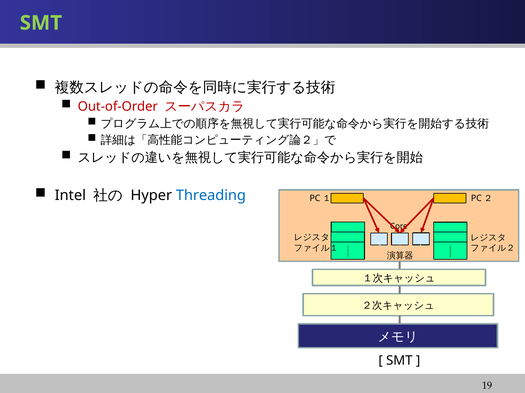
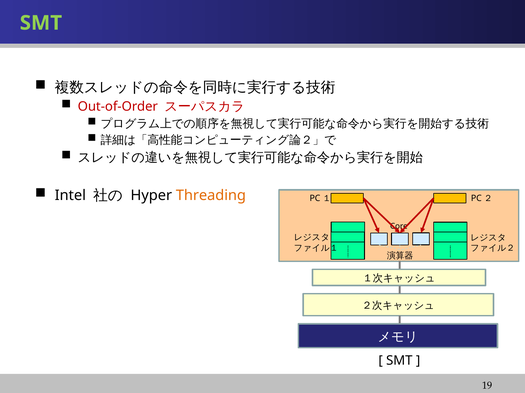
Threading colour: blue -> orange (211, 196)
